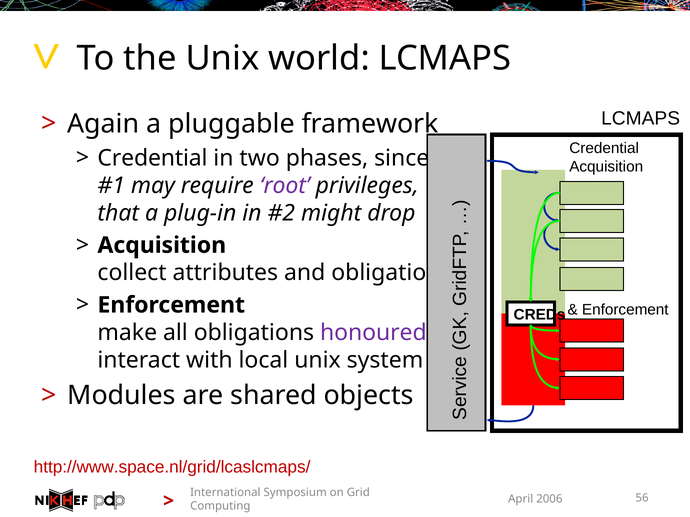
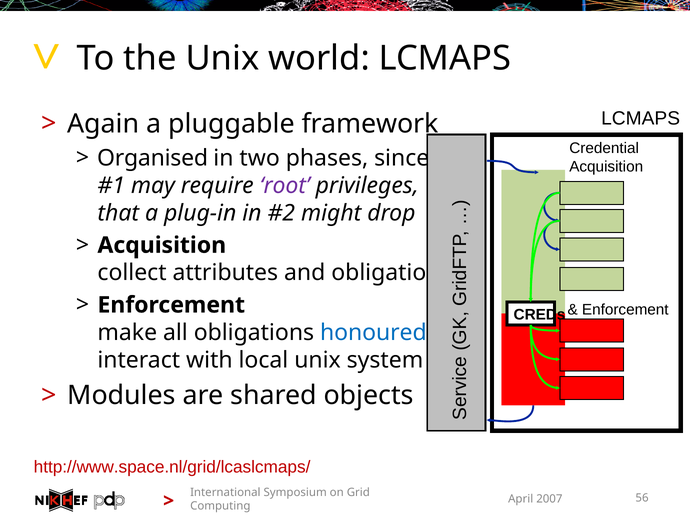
Credential: Credential -> Organised (153, 158)
honoured colour: purple -> blue (373, 333)
2006: 2006 -> 2007 (549, 500)
